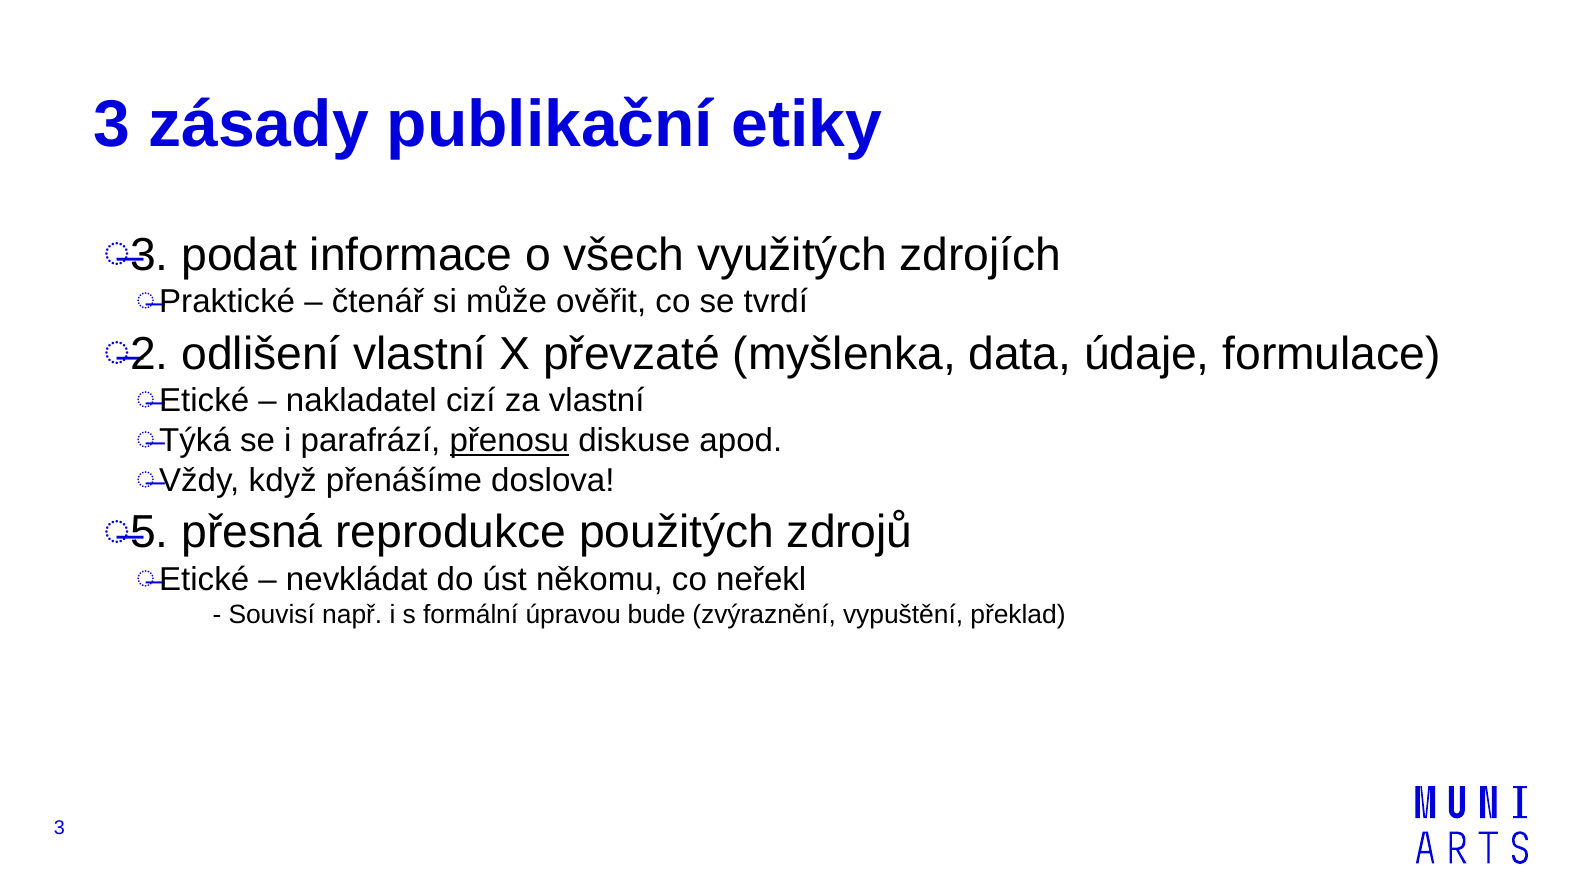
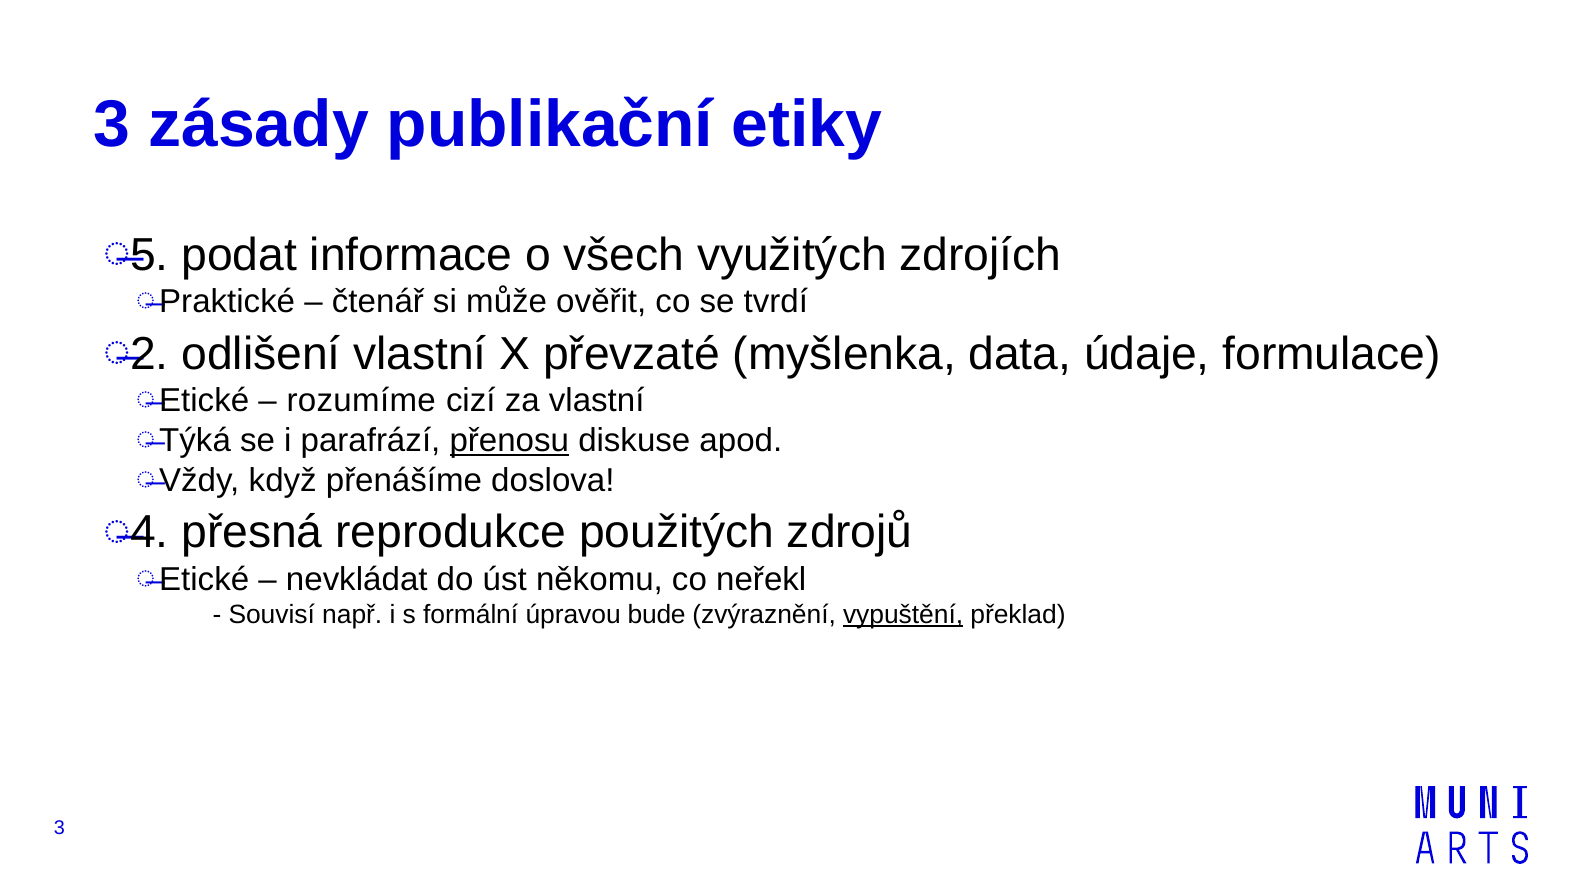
3: 3 -> 5 (150, 255)
nakladatel: nakladatel -> rozumíme (361, 401)
5: 5 -> 4 (150, 533)
vypuštění underline: none -> present (903, 615)
